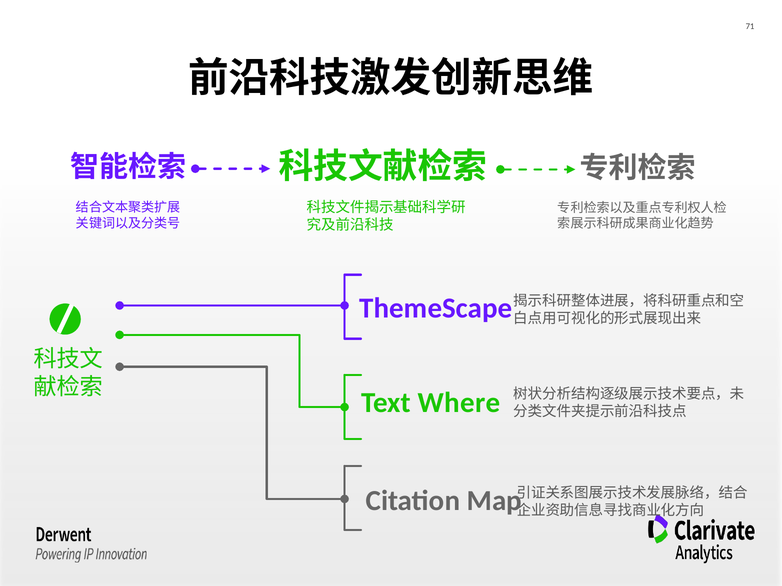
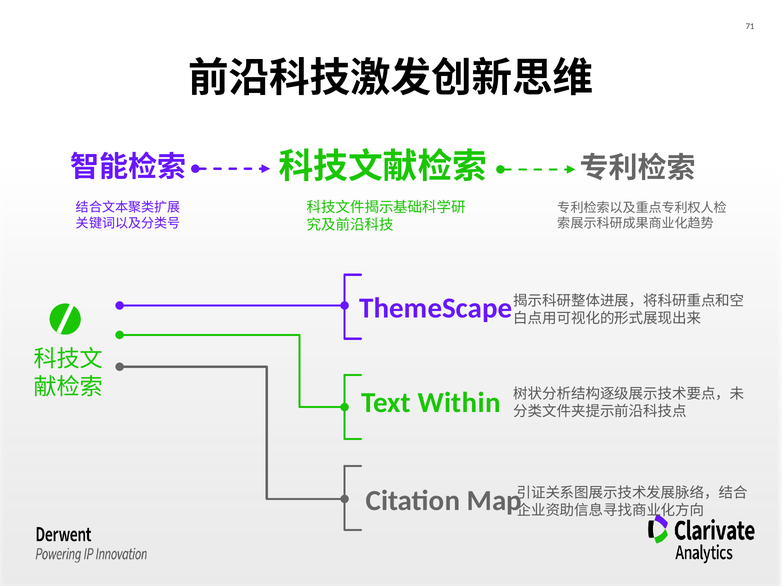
Where: Where -> Within (459, 403)
